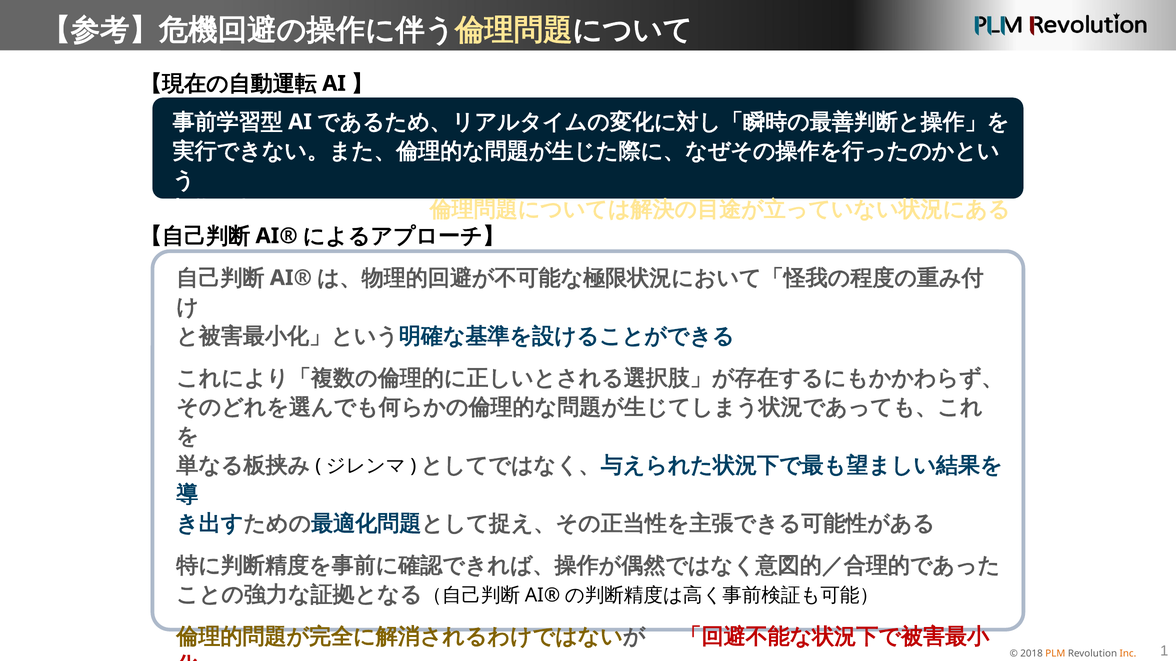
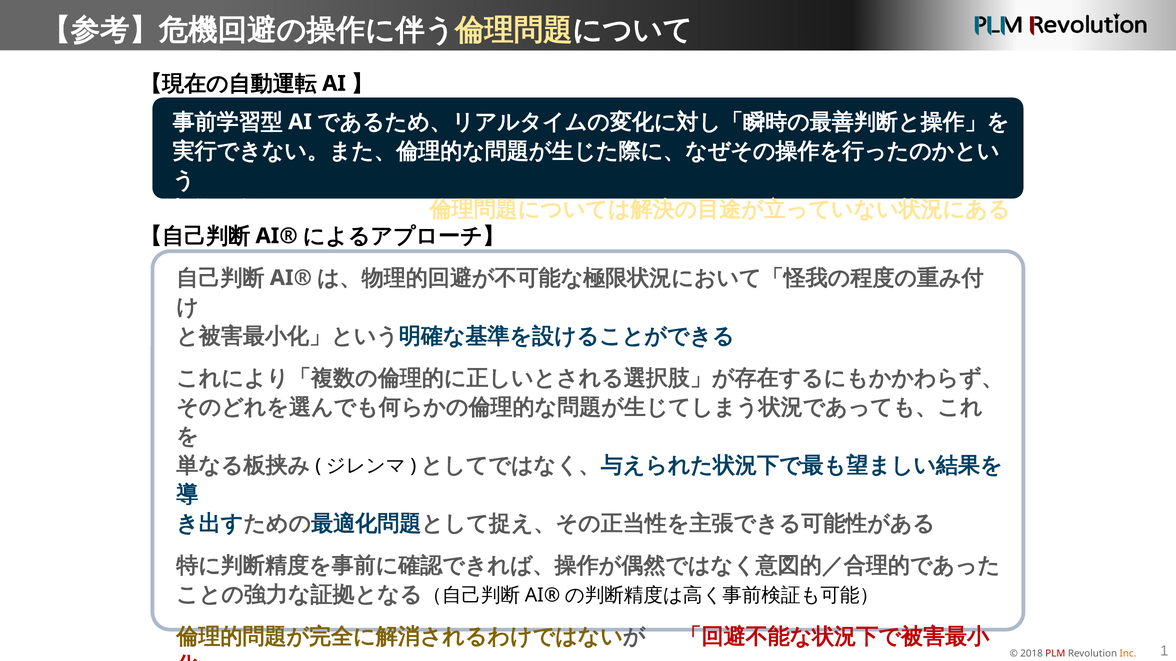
PLM colour: orange -> red (1055, 654)
